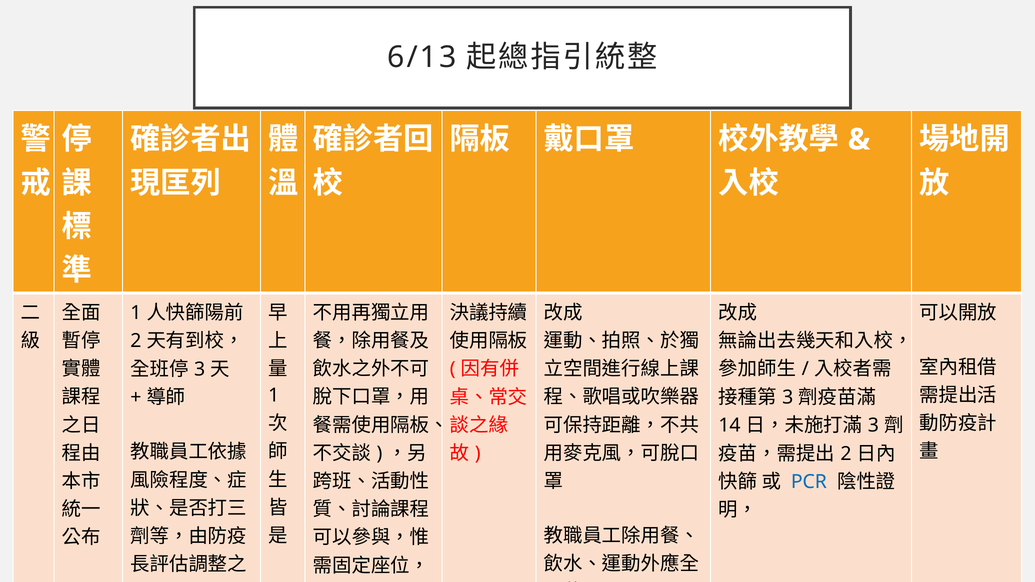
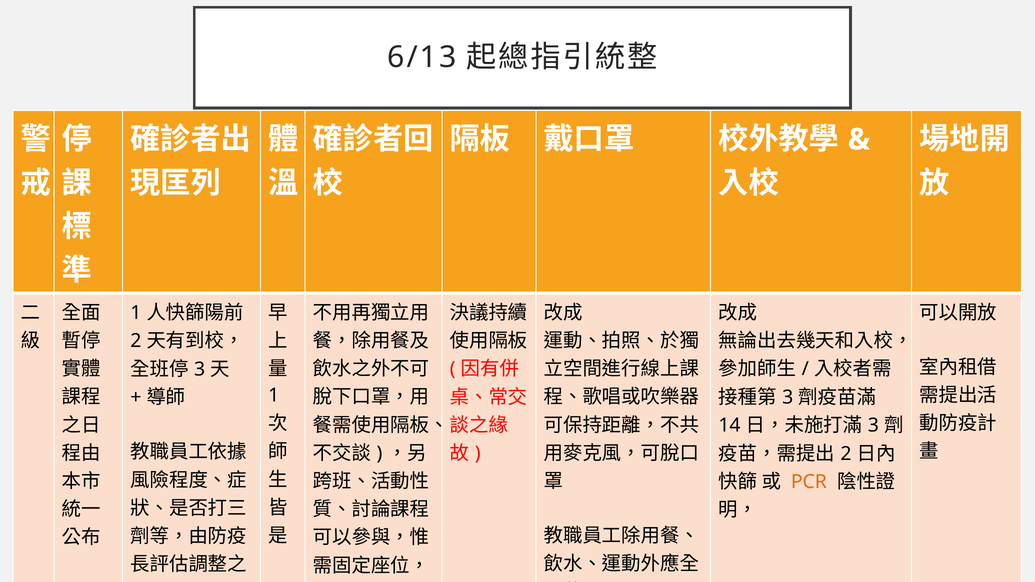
PCR colour: blue -> orange (809, 482)
